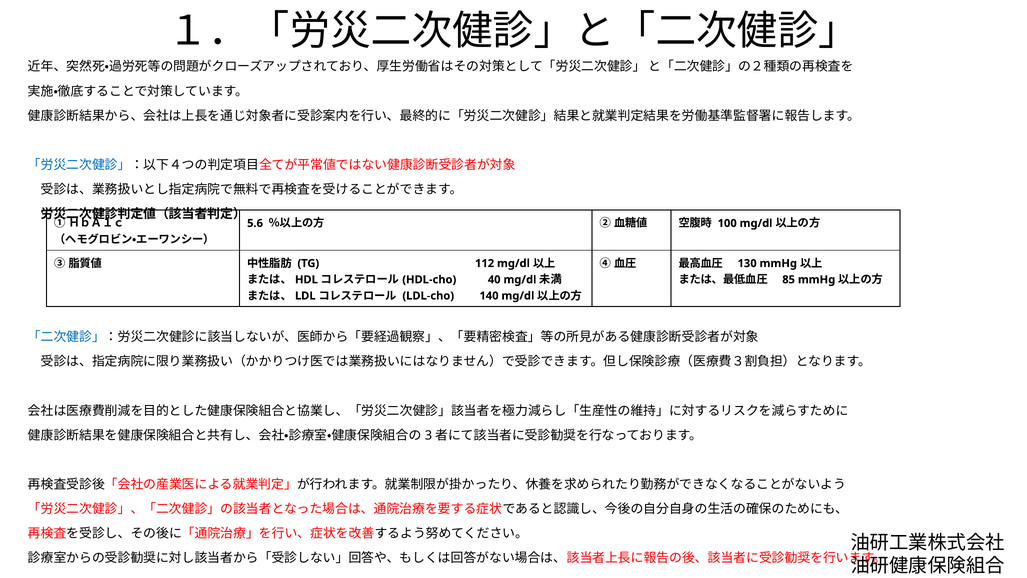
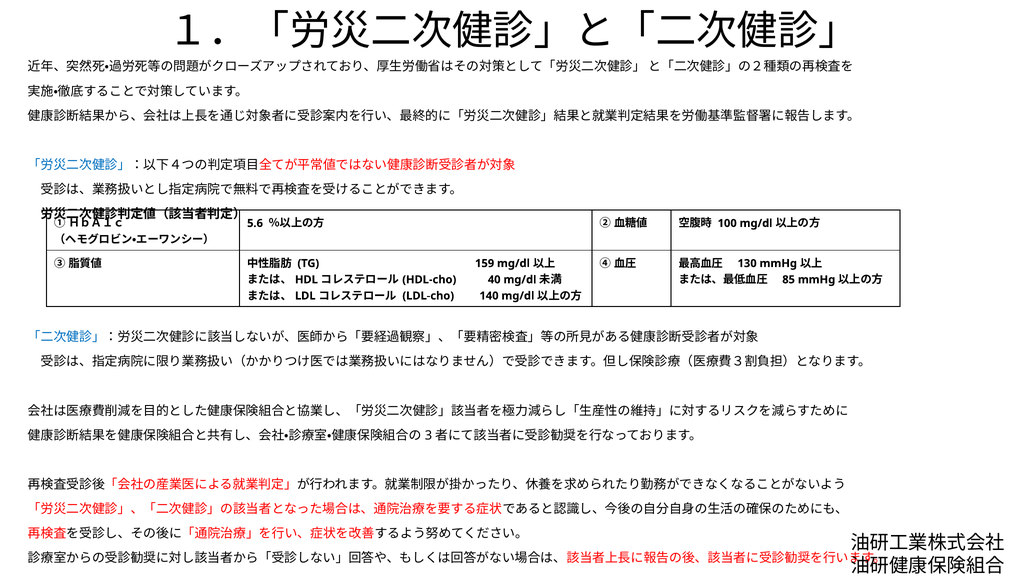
112: 112 -> 159 (485, 263)
